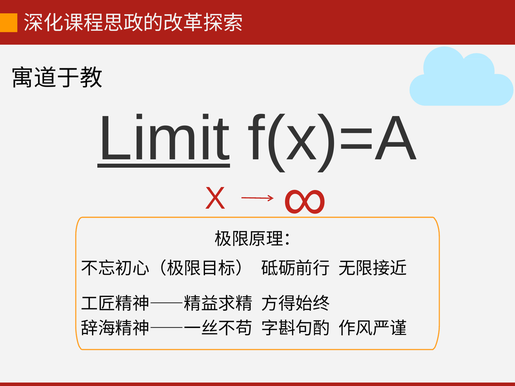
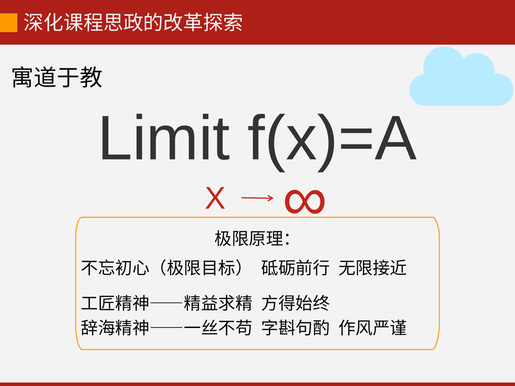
Limit underline: present -> none (164, 139)
